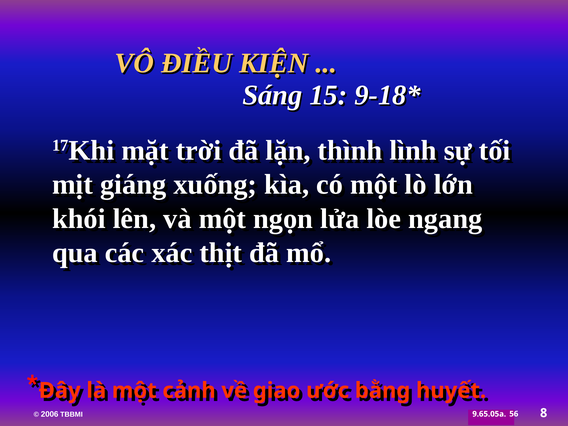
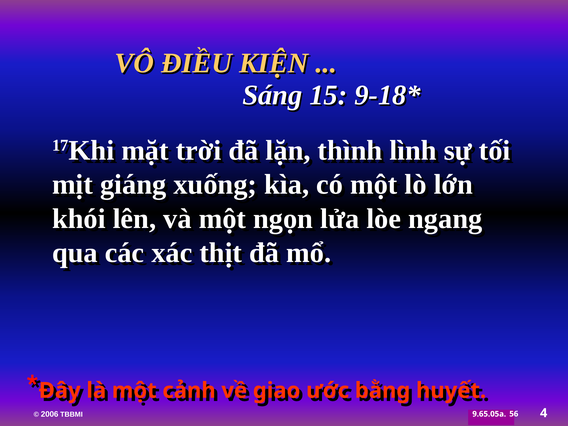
8: 8 -> 4 (544, 413)
